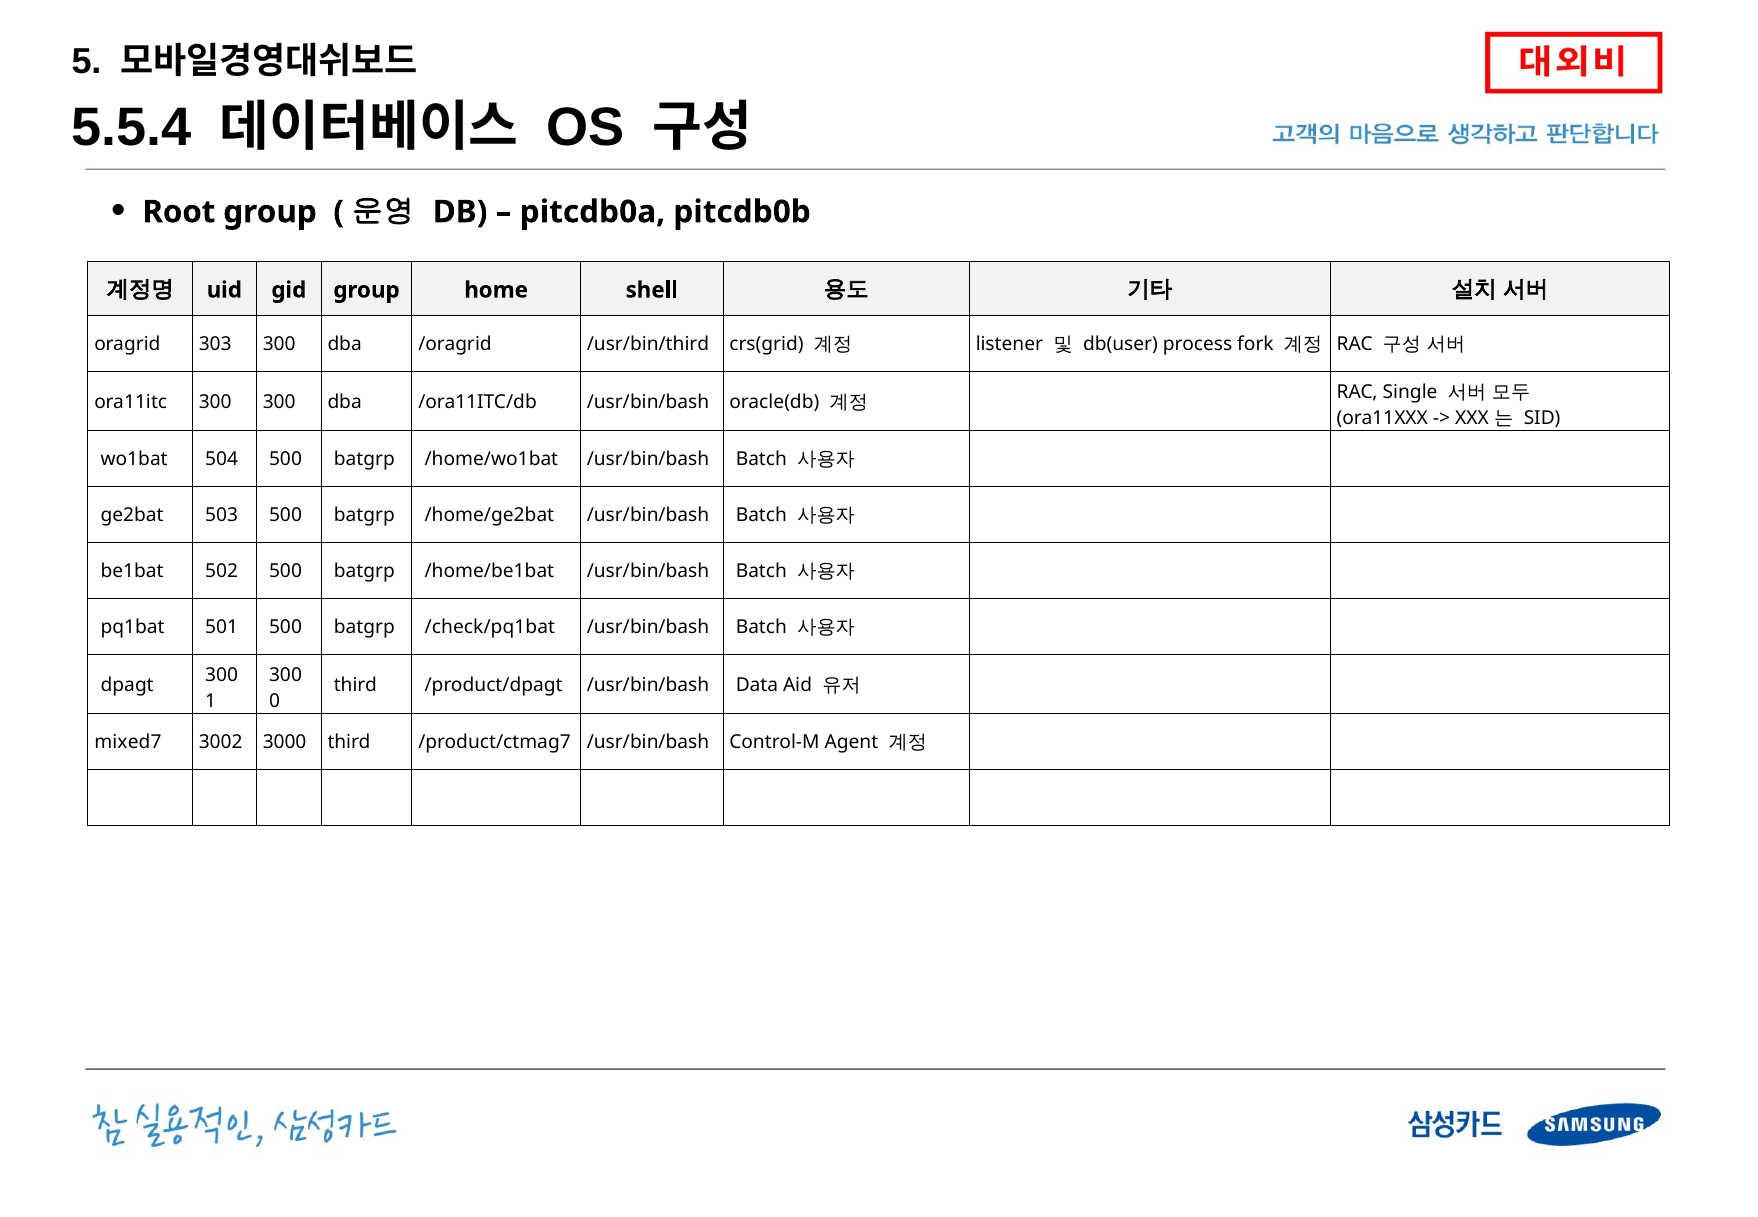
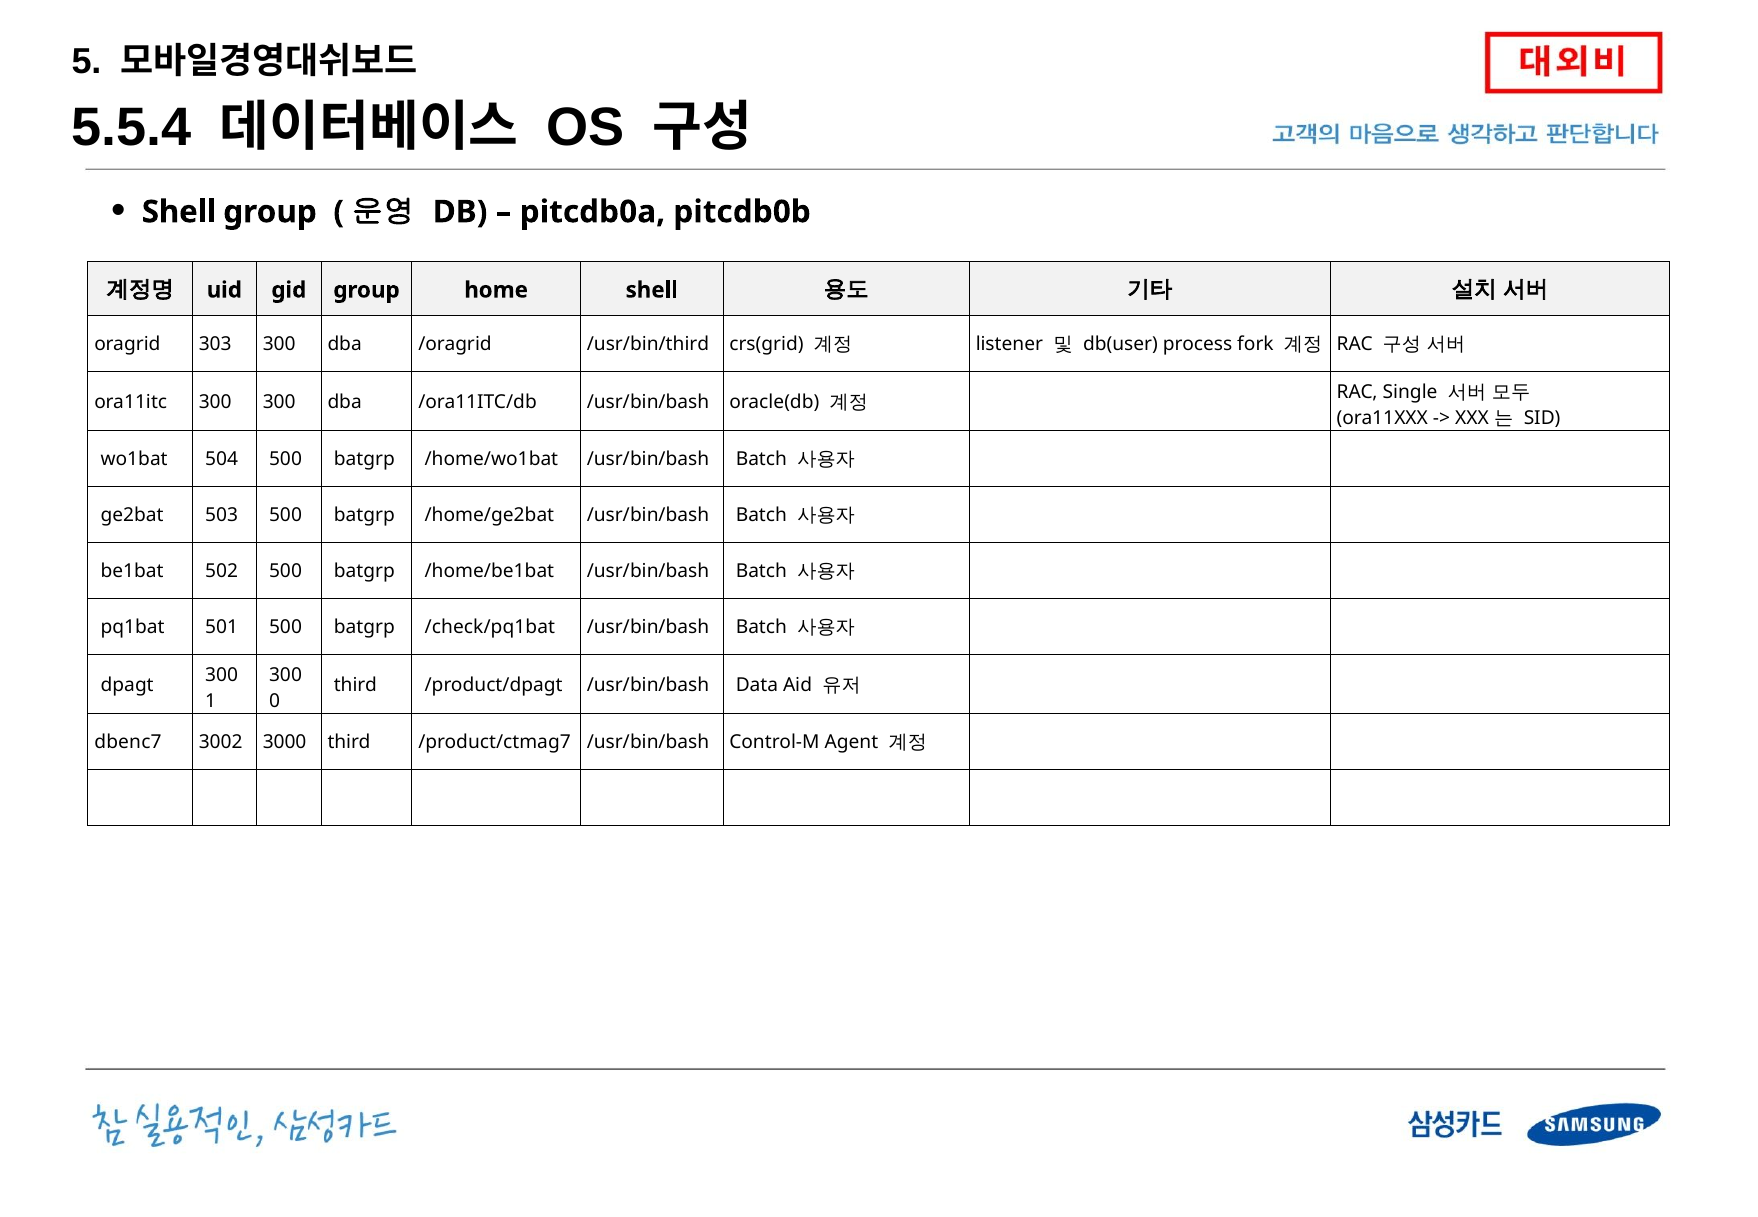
Root: Root -> Shell (179, 212)
mixed7: mixed7 -> dbenc7 (128, 742)
